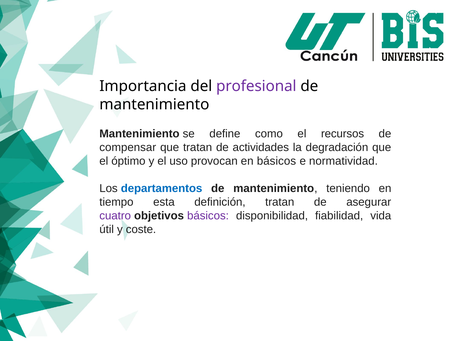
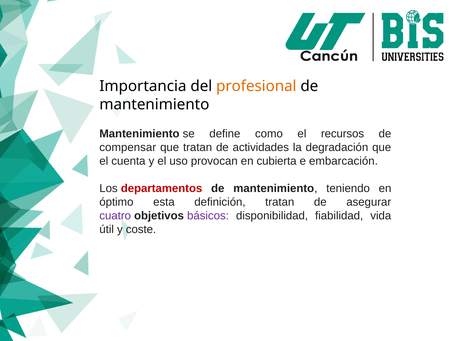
profesional colour: purple -> orange (256, 86)
óptimo: óptimo -> cuenta (128, 161)
en básicos: básicos -> cubierta (277, 161)
normatividad: normatividad -> embarcación (343, 161)
departamentos colour: blue -> red (162, 188)
tiempo: tiempo -> óptimo (116, 202)
